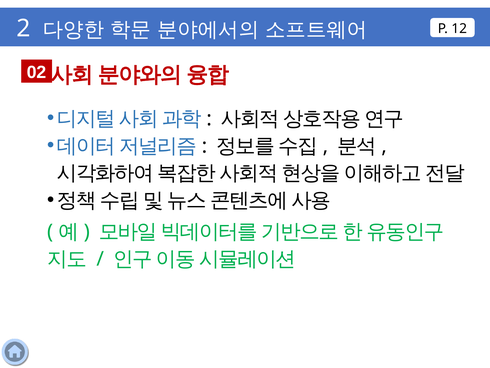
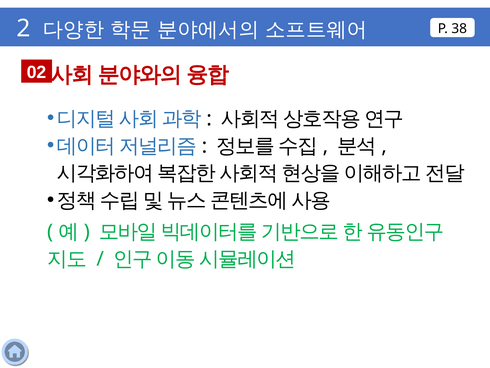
12: 12 -> 38 (459, 28)
